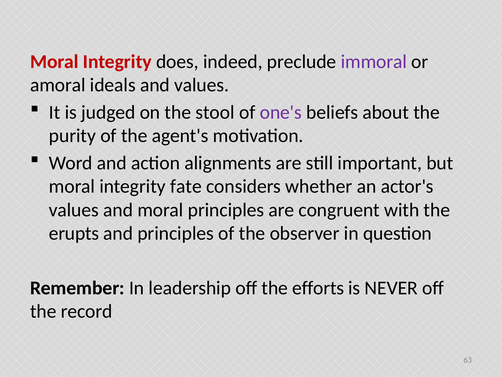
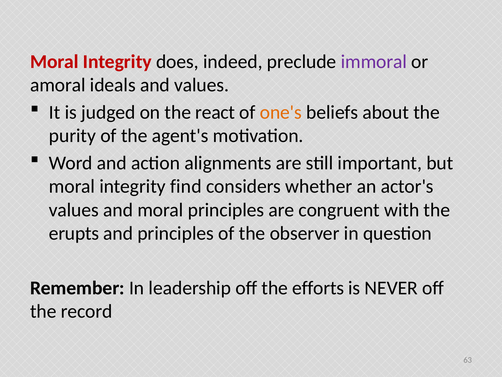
stool: stool -> react (215, 112)
one's colour: purple -> orange (281, 112)
fate: fate -> find (186, 186)
